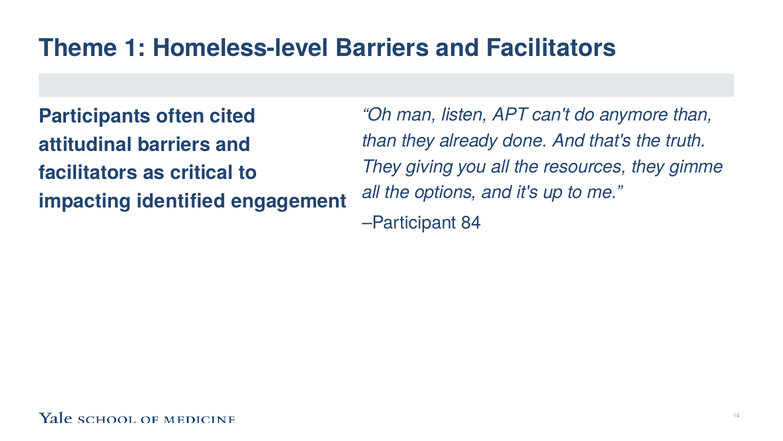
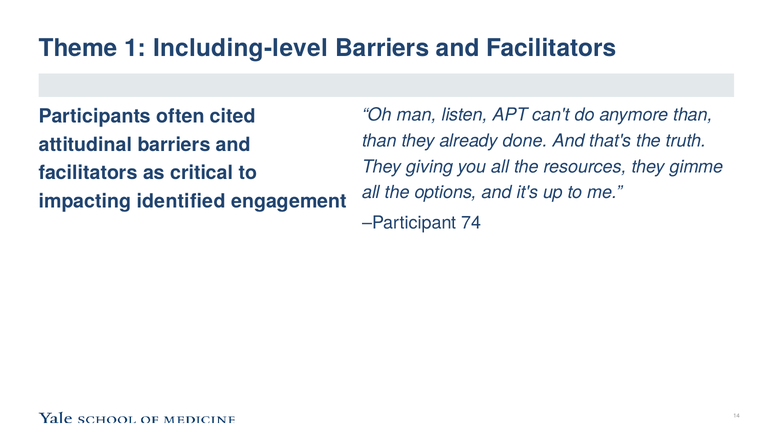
Homeless-level: Homeless-level -> Including-level (240, 48)
84: 84 -> 74 (471, 223)
